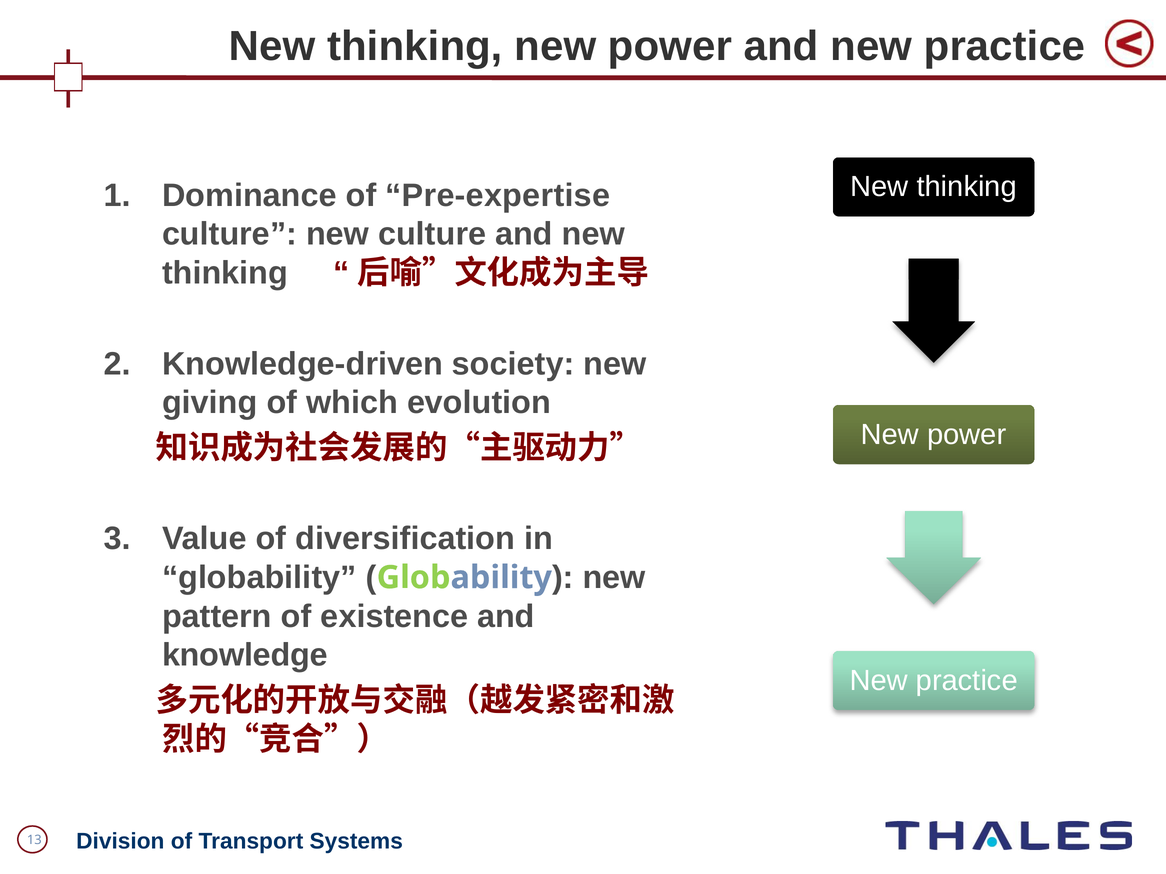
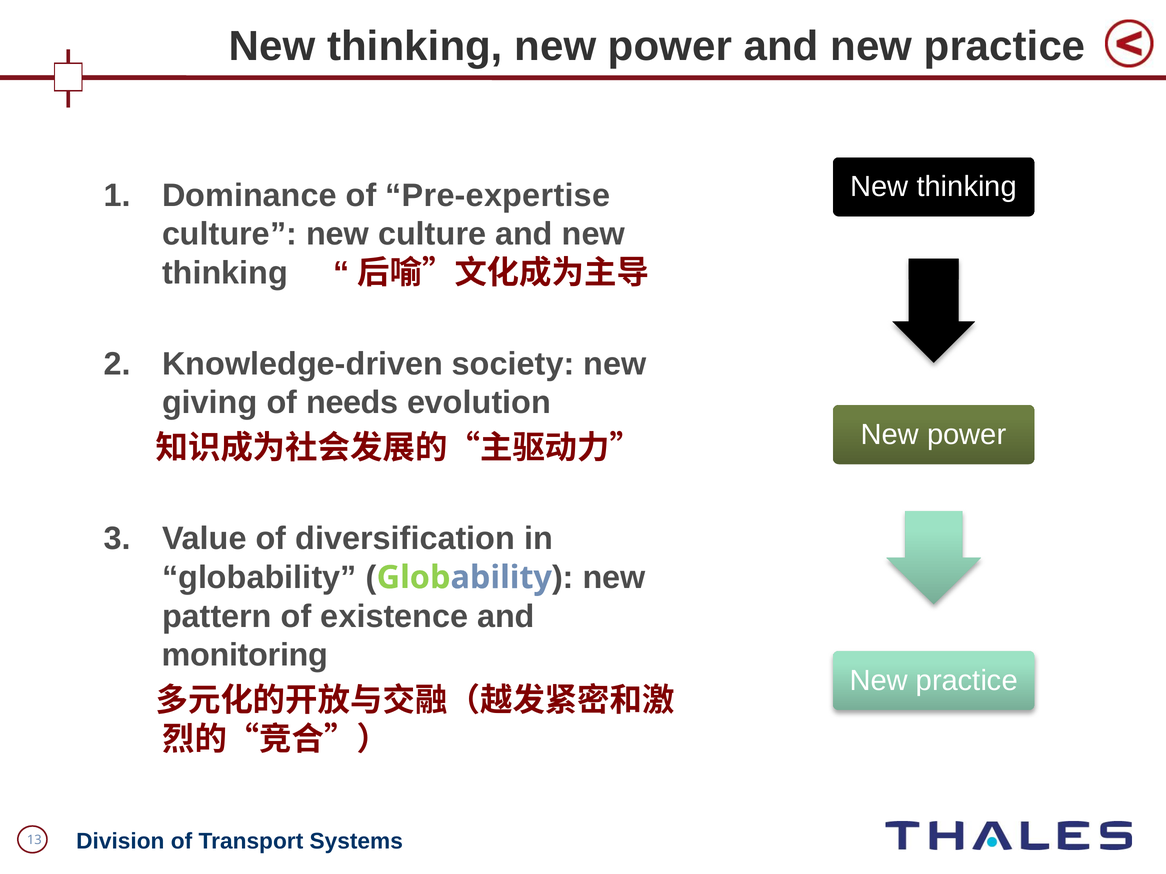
which: which -> needs (352, 403)
knowledge: knowledge -> monitoring (245, 656)
